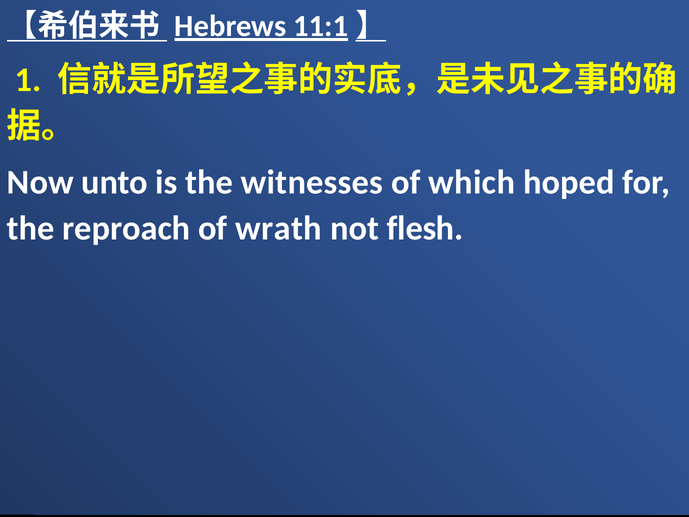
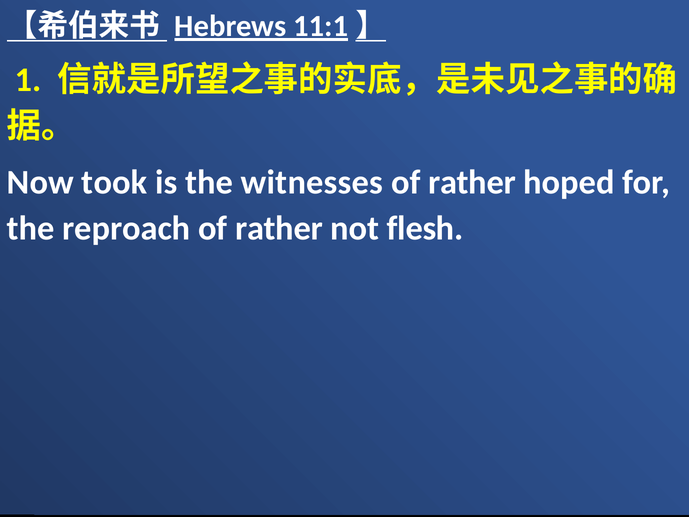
unto: unto -> took (114, 182)
which: which -> rather (472, 182)
wrath: wrath -> rather (279, 228)
